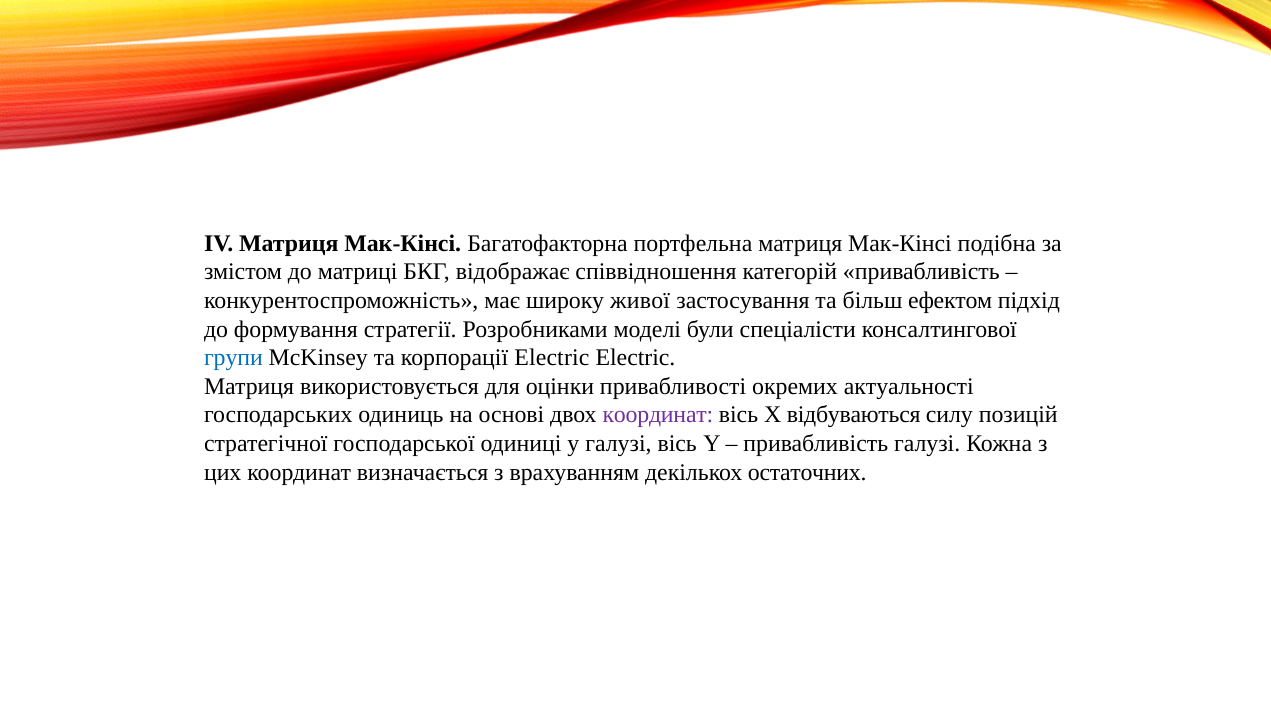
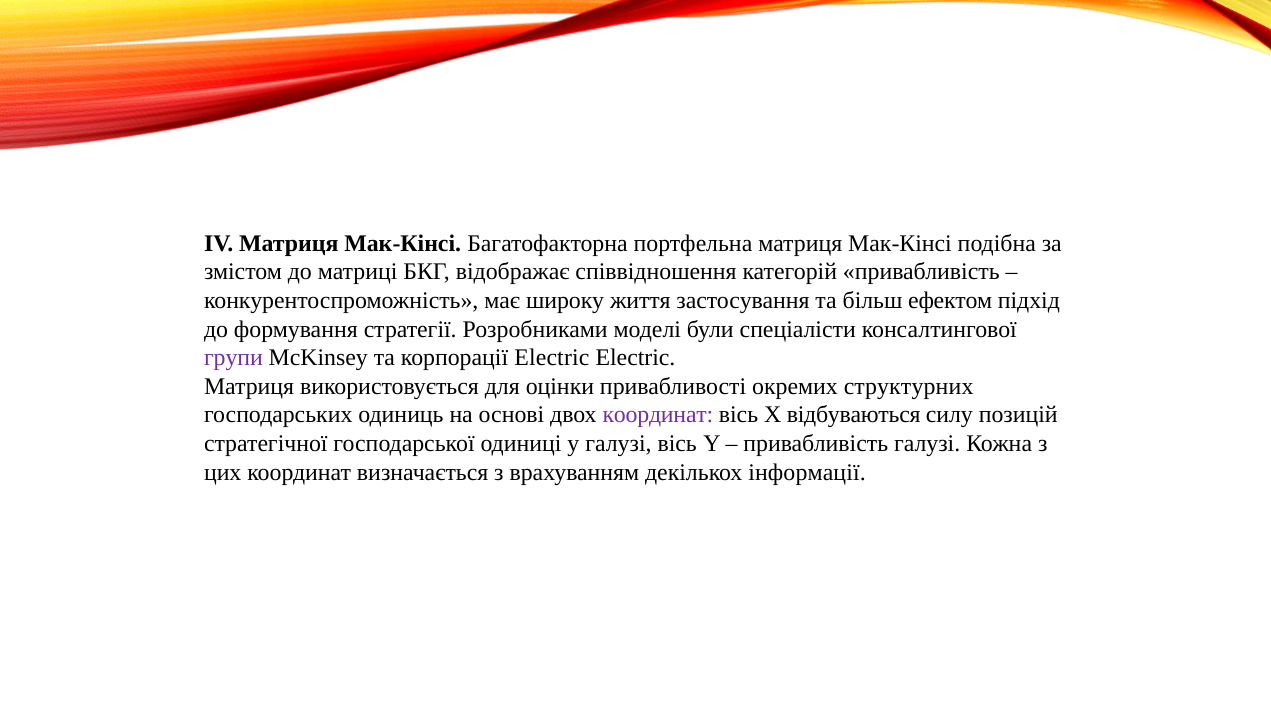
живої: живої -> життя (640, 301)
групи colour: blue -> purple (233, 358)
актуальності: актуальності -> структурних (909, 386)
остаточних: остаточних -> інформації (807, 472)
